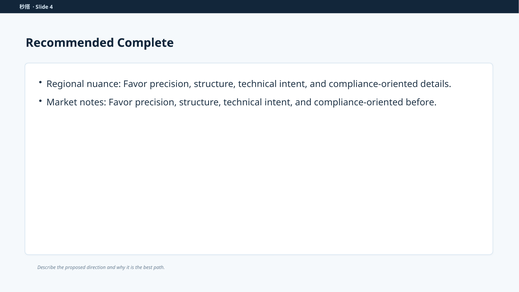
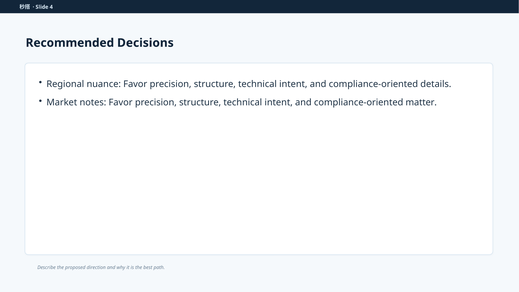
Complete: Complete -> Decisions (145, 43)
before: before -> matter (421, 103)
